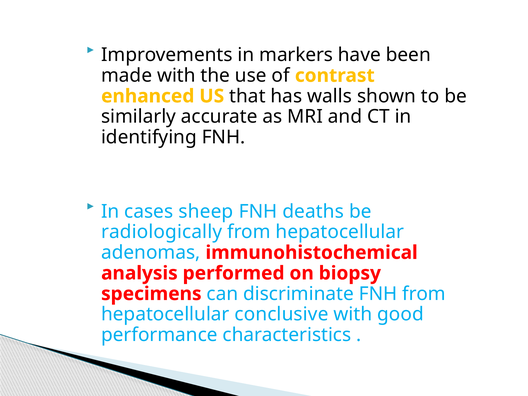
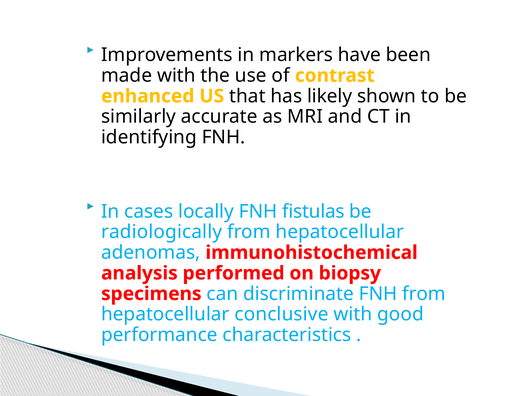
walls: walls -> likely (330, 96)
sheep: sheep -> locally (206, 211)
deaths: deaths -> fistulas (313, 211)
